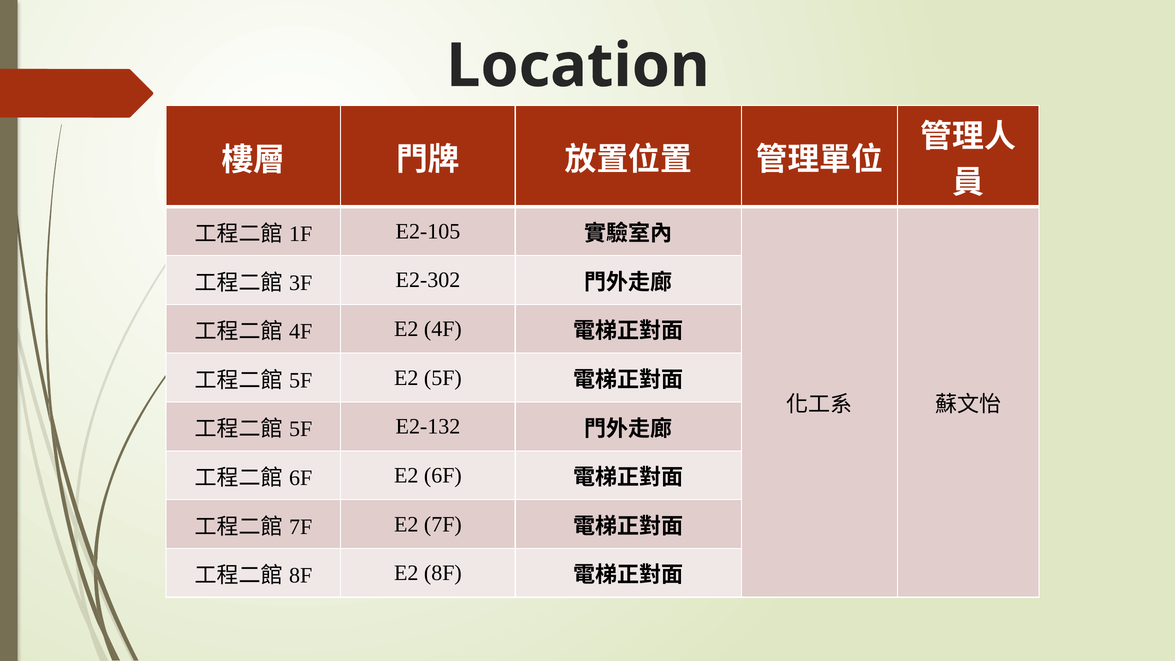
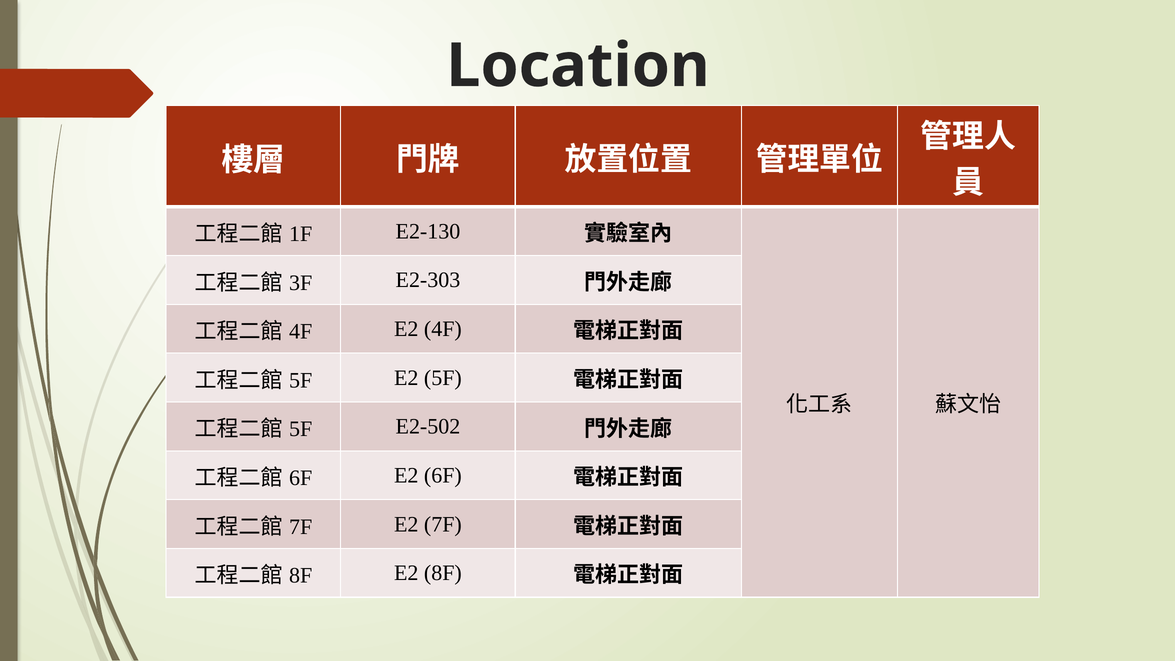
E2-105: E2-105 -> E2-130 (428, 231)
E2-302: E2-302 -> E2-303 (428, 280)
E2-132: E2-132 -> E2-502 (428, 427)
